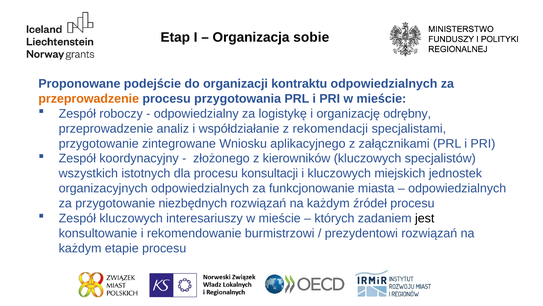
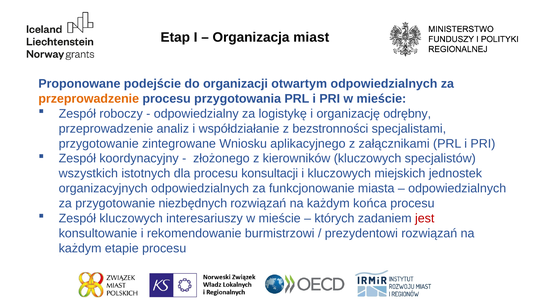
sobie: sobie -> miast (311, 37)
kontraktu: kontraktu -> otwartym (299, 84)
rekomendacji: rekomendacji -> bezstronności (330, 128)
źródeł: źródeł -> końca (370, 203)
jest colour: black -> red (425, 218)
